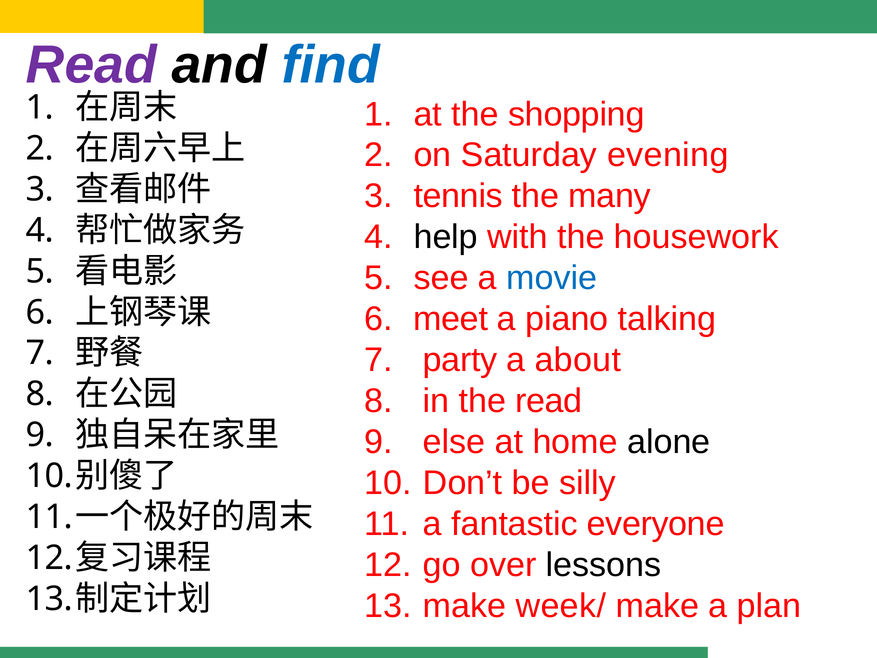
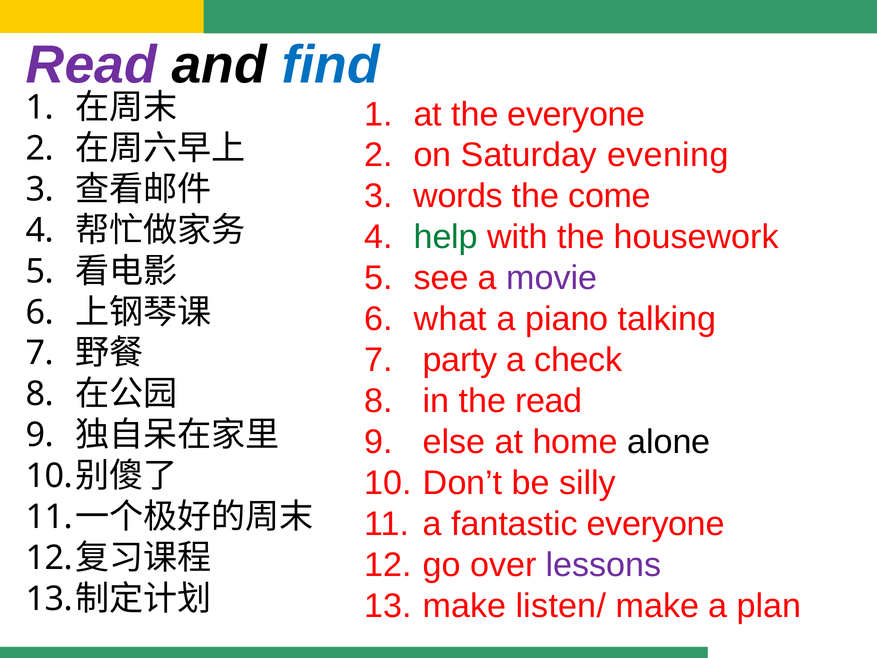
the shopping: shopping -> everyone (576, 114)
tennis: tennis -> words (458, 196)
many: many -> come (609, 196)
help colour: black -> green (446, 237)
movie colour: blue -> purple (552, 278)
meet: meet -> what (450, 319)
about: about -> check (578, 360)
lessons colour: black -> purple (604, 565)
week/: week/ -> listen/ (561, 606)
